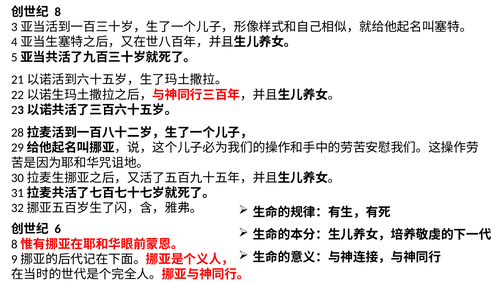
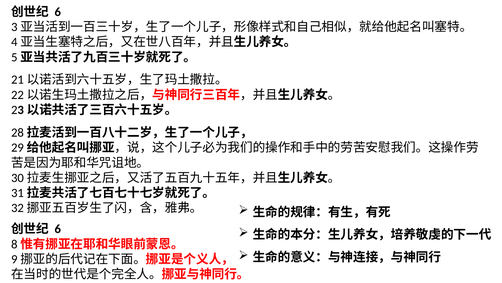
8: 8 -> 6 (58, 12)
